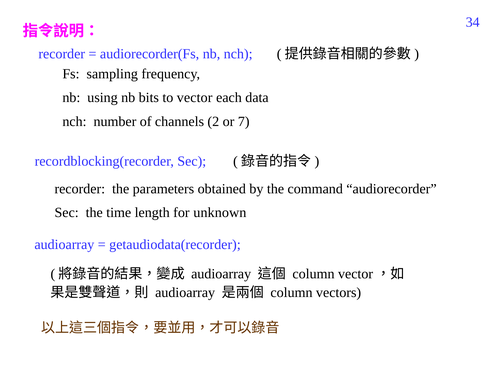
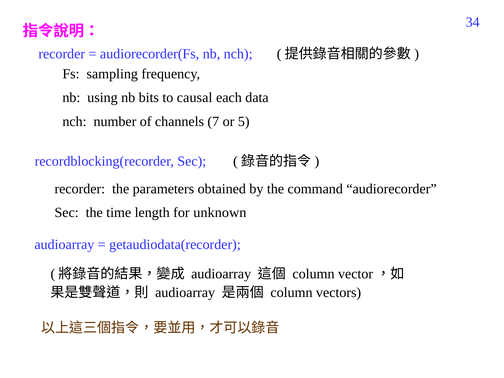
vector: vector -> causal (195, 98)
2: 2 -> 7 (213, 122)
7: 7 -> 5 (244, 122)
